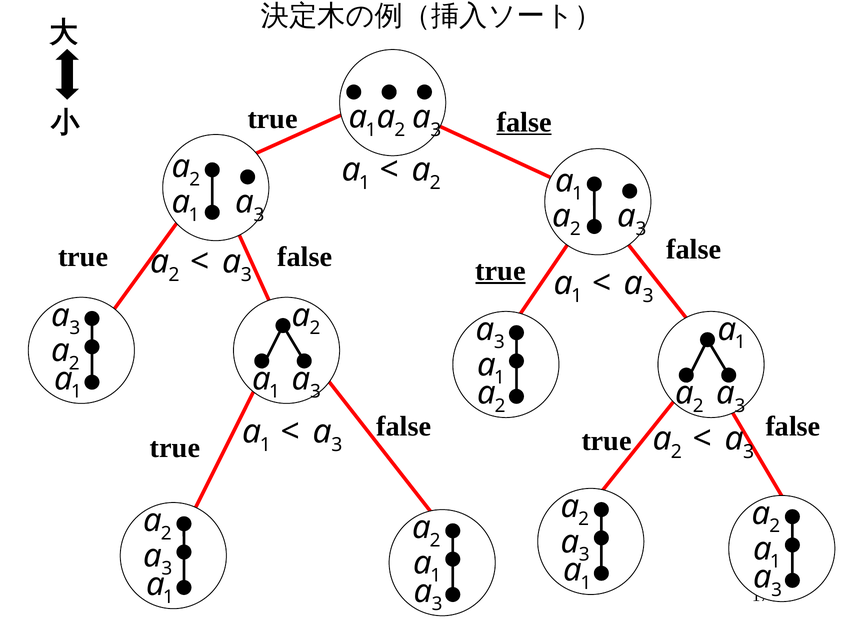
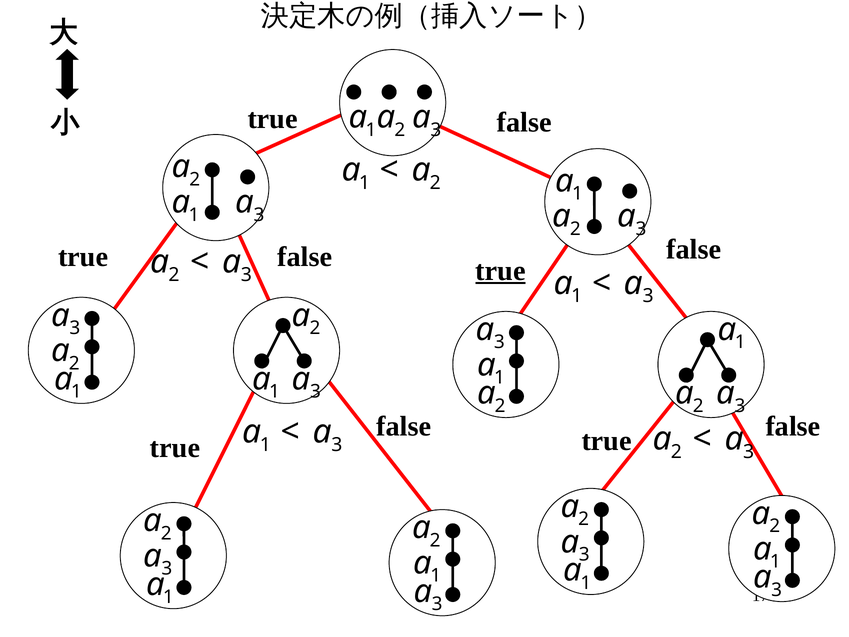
false underline: present -> none (524, 122)
